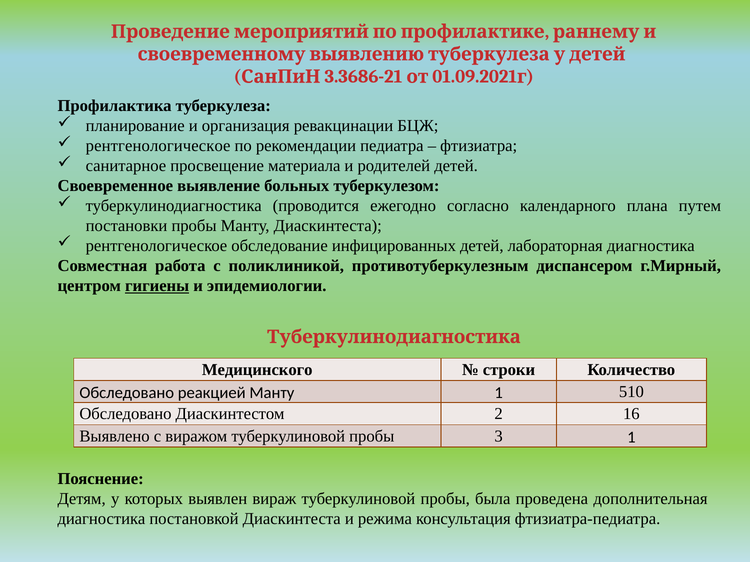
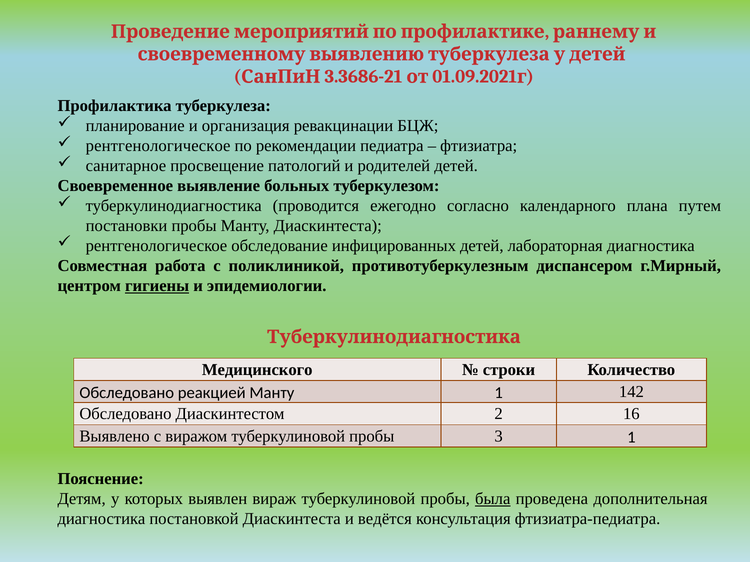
материала: материала -> патологий (304, 166)
510: 510 -> 142 (631, 392)
была underline: none -> present (493, 499)
режима: режима -> ведётся (385, 519)
